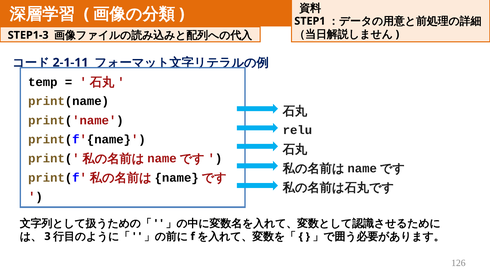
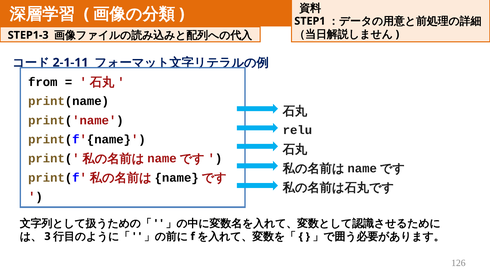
temp: temp -> from (43, 82)
